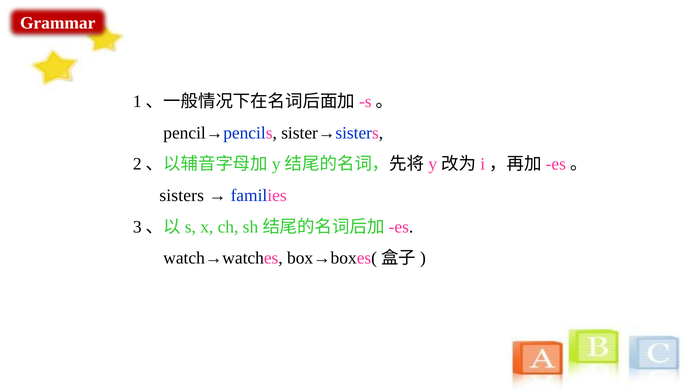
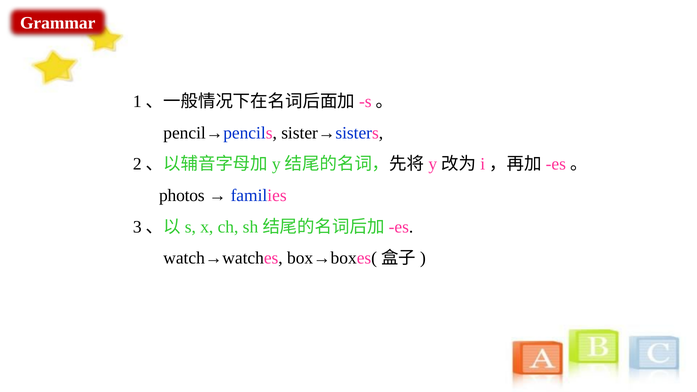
sisters: sisters -> photos (182, 196)
